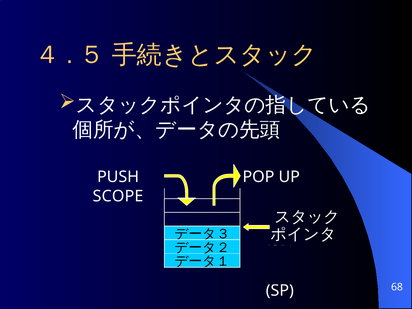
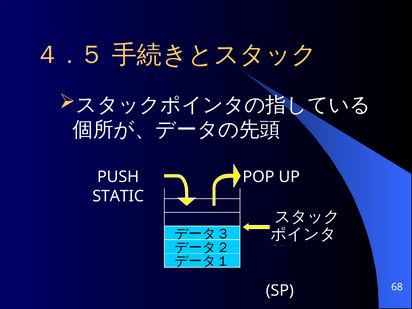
SCOPE: SCOPE -> STATIC (118, 196)
